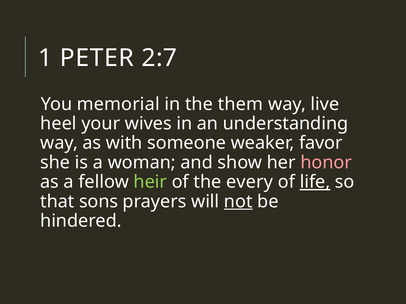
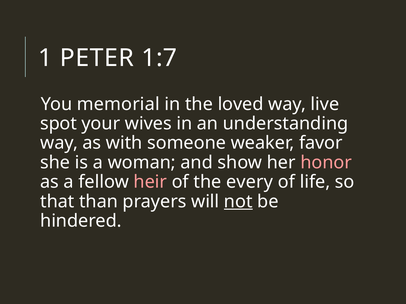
2:7: 2:7 -> 1:7 (159, 58)
them: them -> loved (241, 104)
heel: heel -> spot (59, 124)
heir colour: light green -> pink (150, 182)
life underline: present -> none (315, 182)
sons: sons -> than (99, 202)
